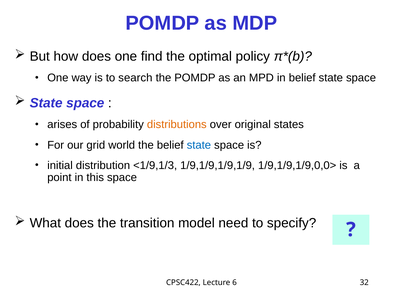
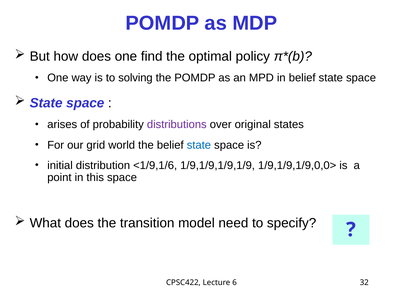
search: search -> solving (135, 78)
distributions colour: orange -> purple (177, 125)
<1/9,1/3: <1/9,1/3 -> <1/9,1/6 (155, 166)
